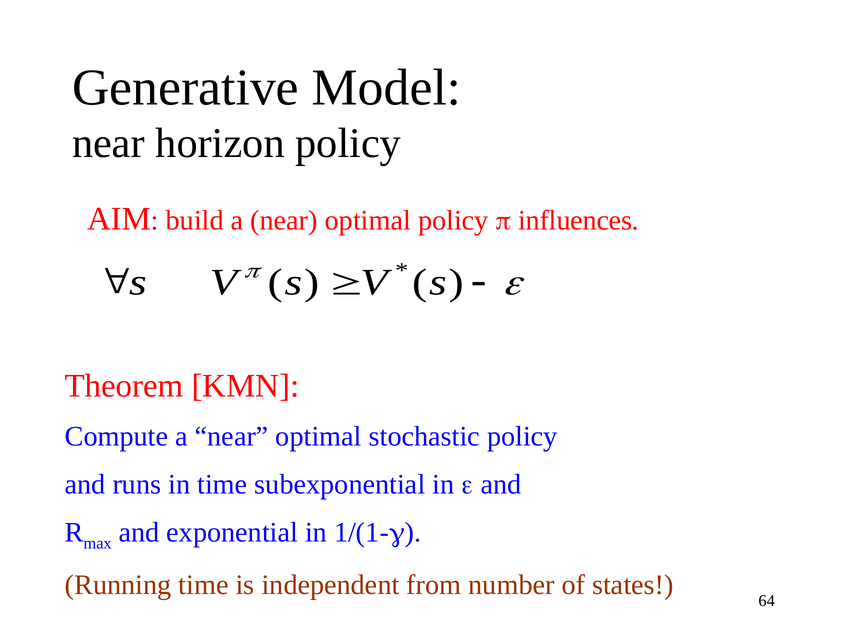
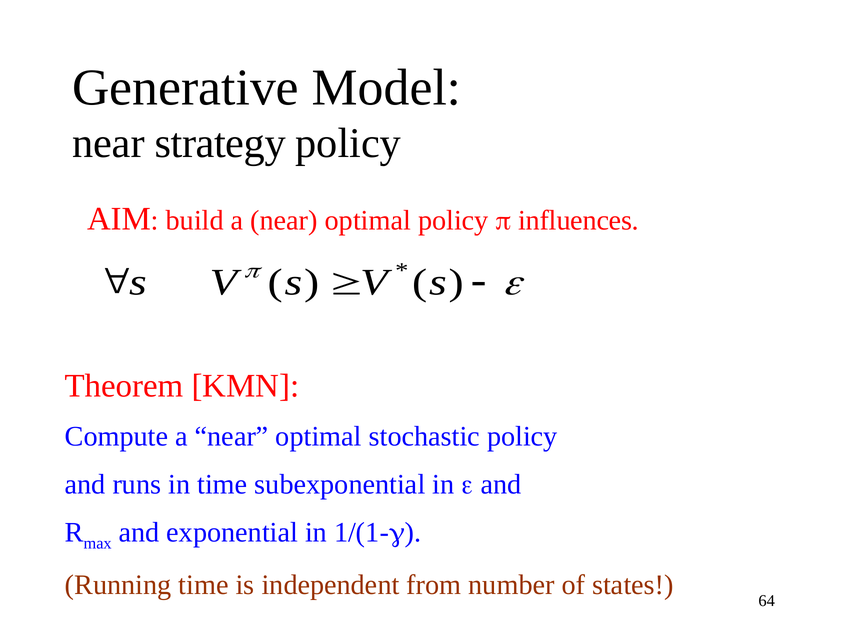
horizon: horizon -> strategy (220, 143)
